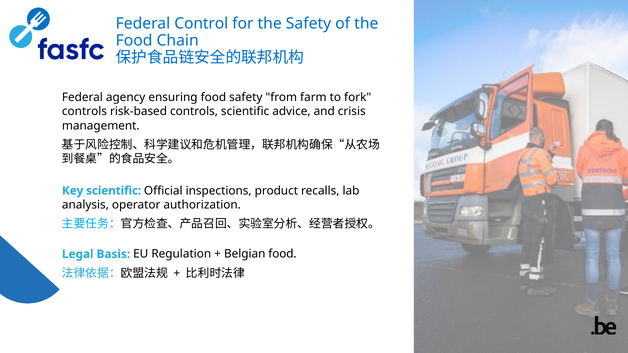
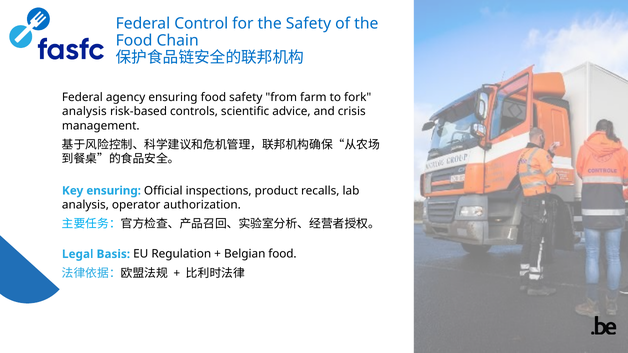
controls: controls -> analysis (84, 112)
Key scientific: scientific -> ensuring (114, 191)
